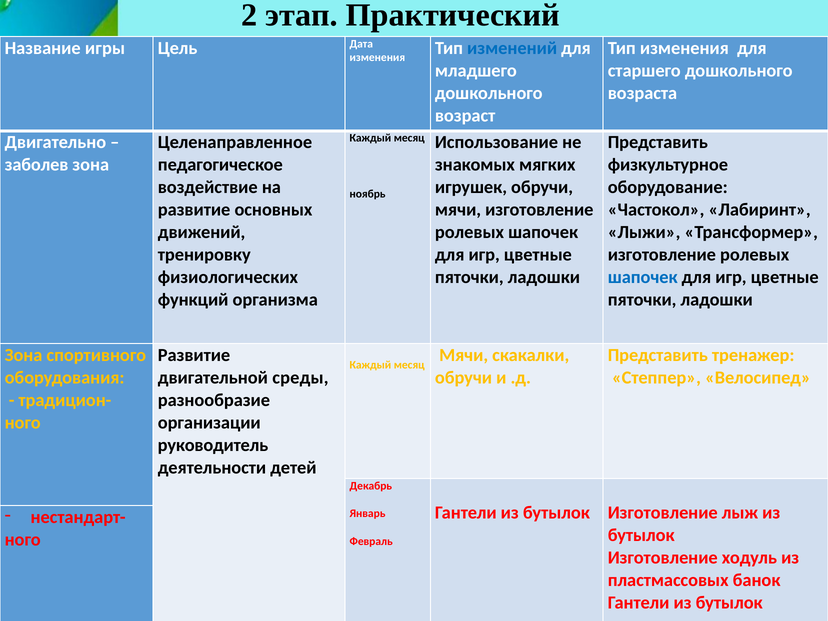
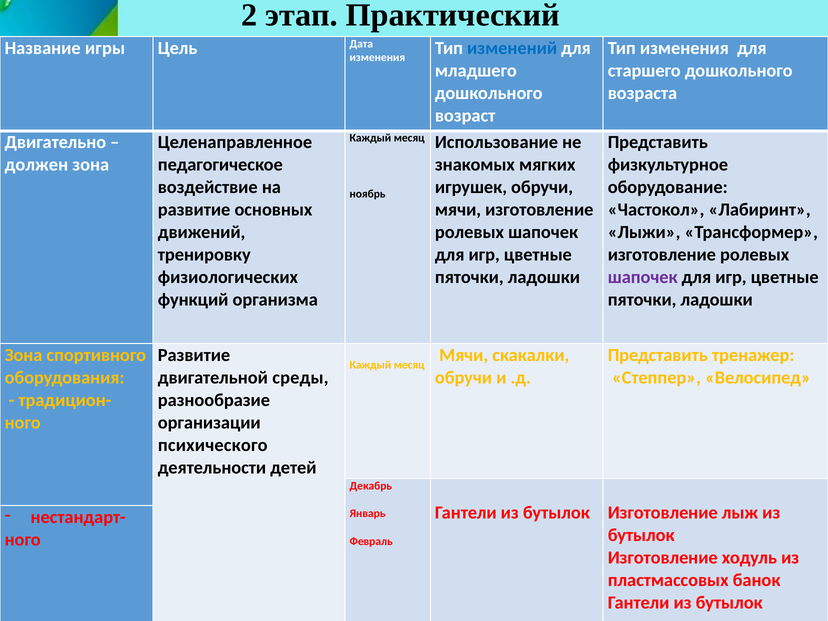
заболев: заболев -> должен (36, 165)
шапочек colour: blue -> purple (643, 277)
руководитель: руководитель -> психического (213, 445)
